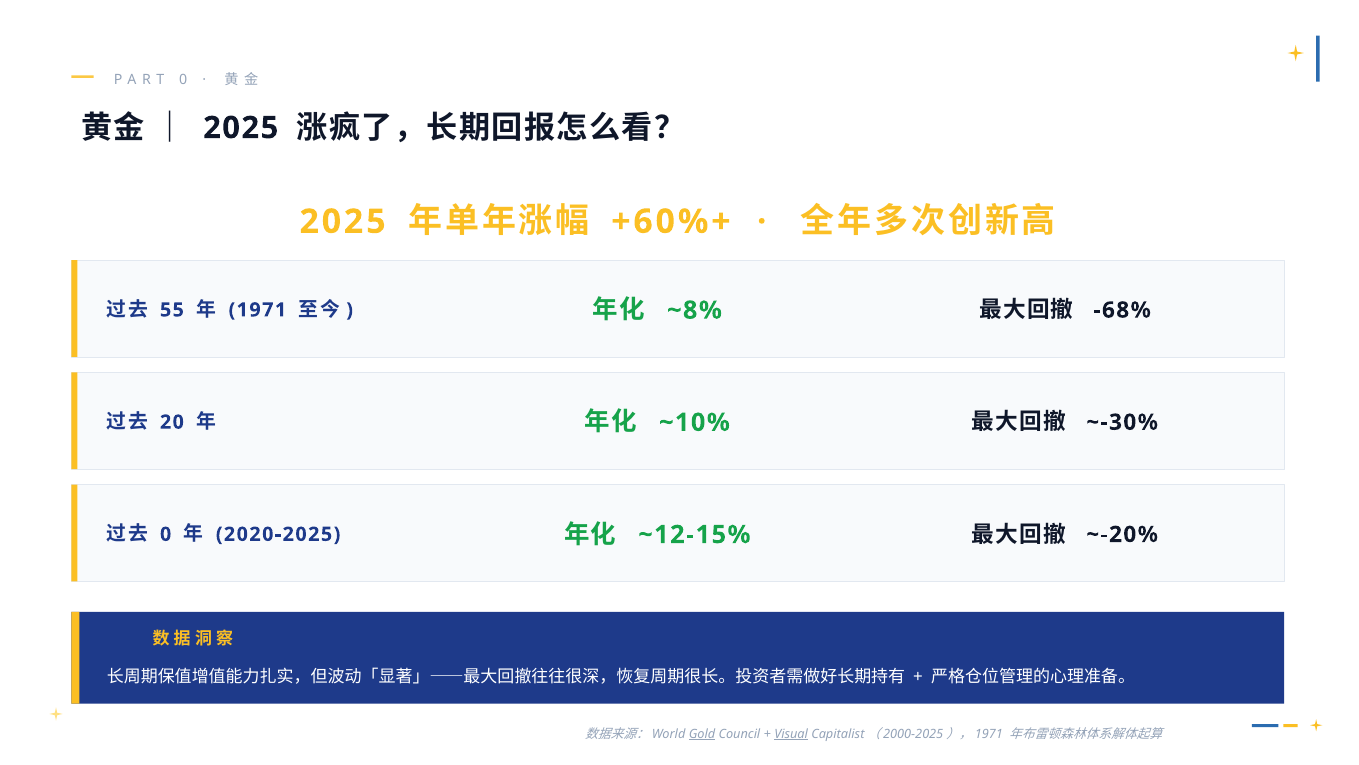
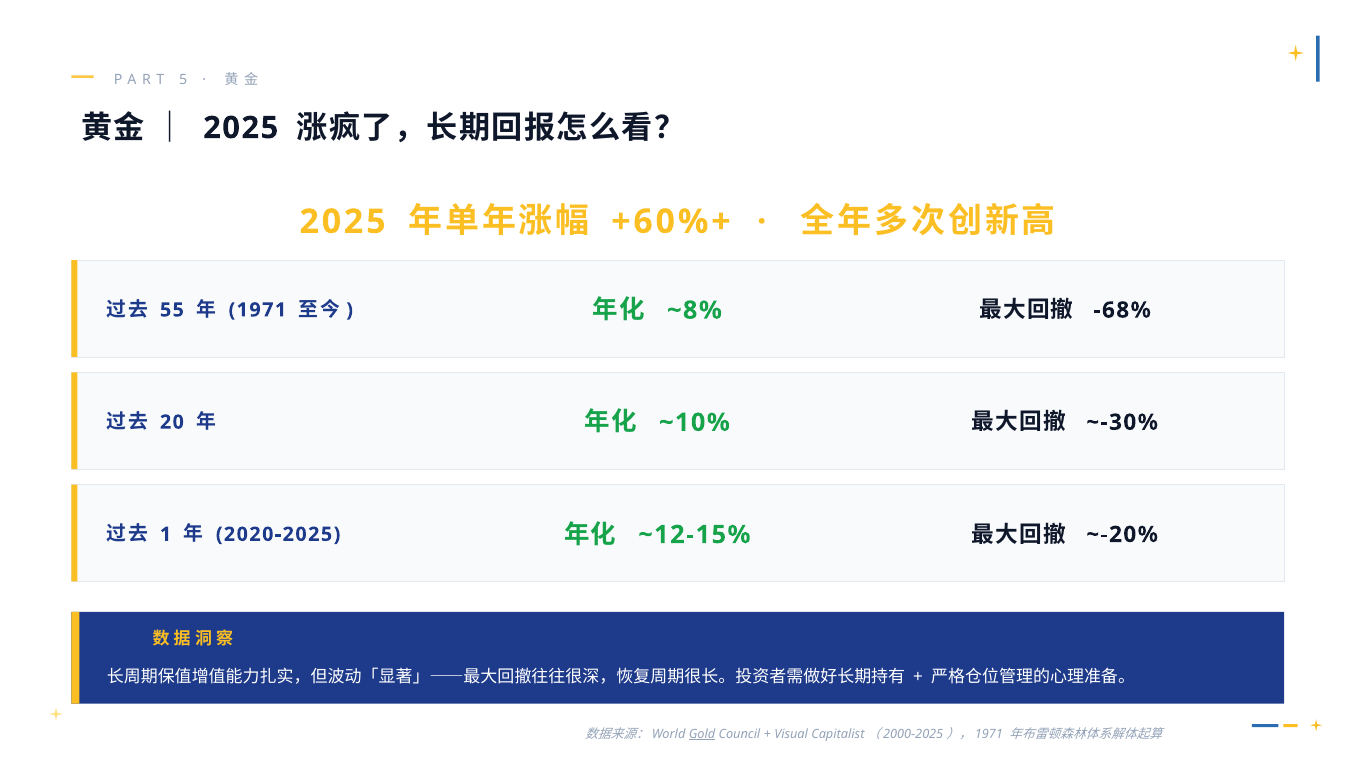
0: 0 -> 5 (183, 79)
0: 0 -> 1 (166, 534)
Visual underline: present -> none (791, 734)
